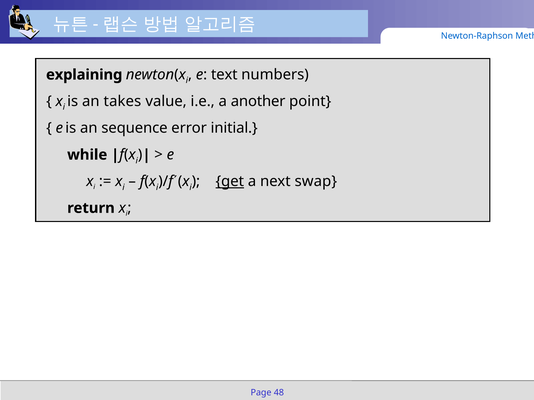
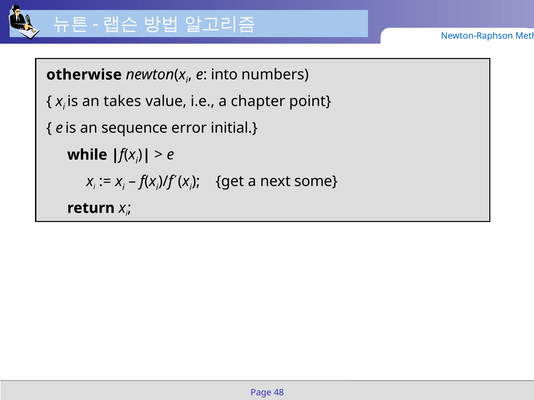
explaining: explaining -> otherwise (84, 75)
text: text -> into (224, 75)
another: another -> chapter (258, 102)
get underline: present -> none (230, 182)
swap: swap -> some (316, 182)
